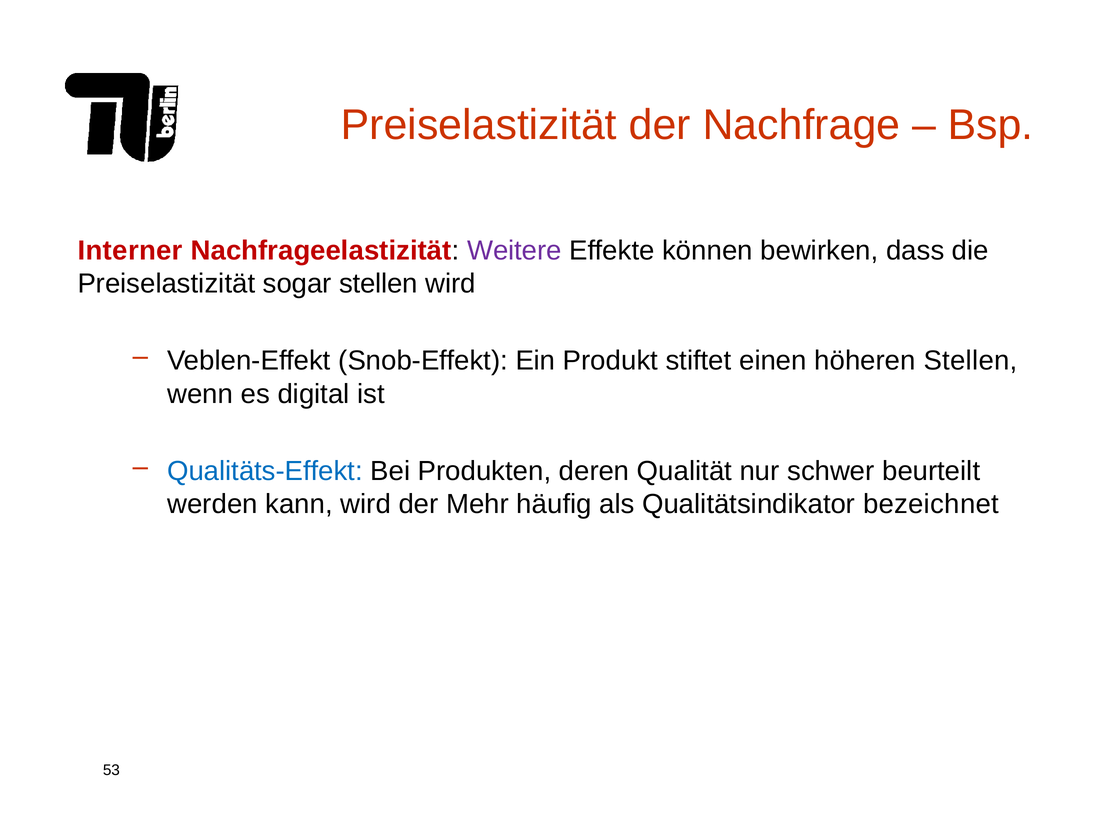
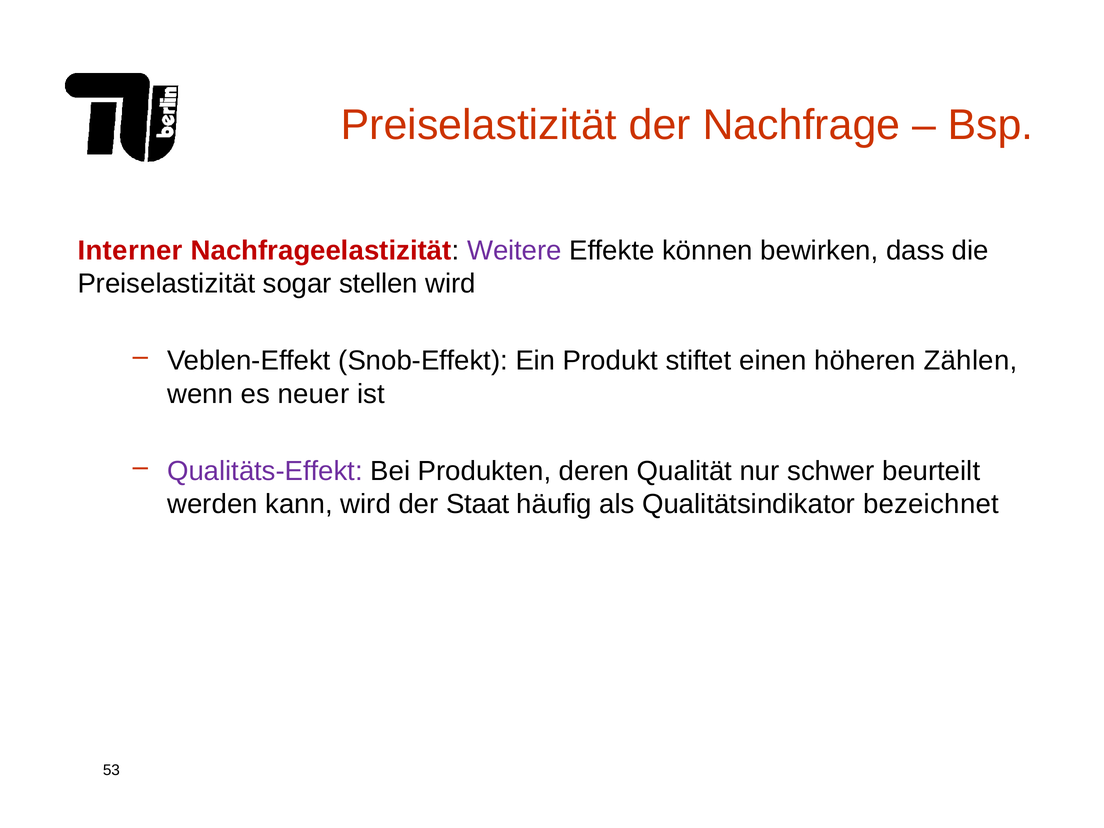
höheren Stellen: Stellen -> Zählen (971, 361)
digital: digital -> neuer (313, 394)
Qualitäts-Effekt colour: blue -> purple (265, 471)
Mehr: Mehr -> Staat (478, 504)
